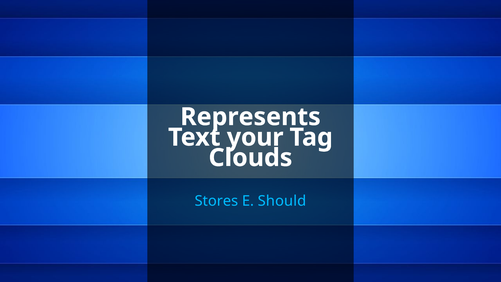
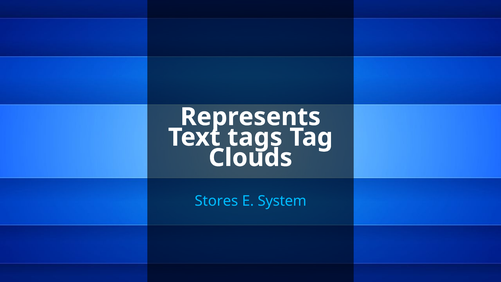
your: your -> tags (255, 137)
Should: Should -> System (282, 201)
